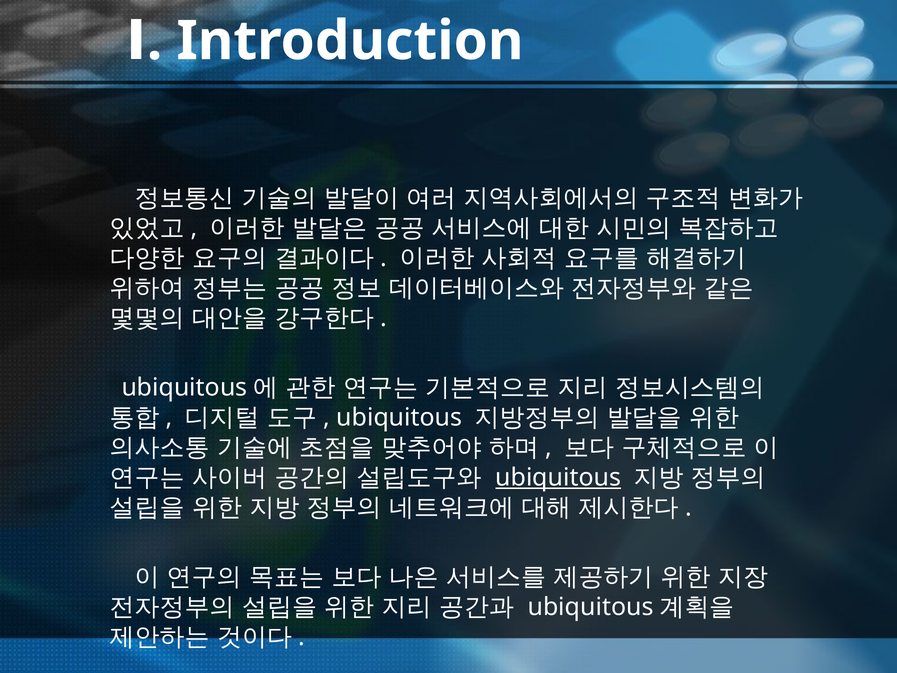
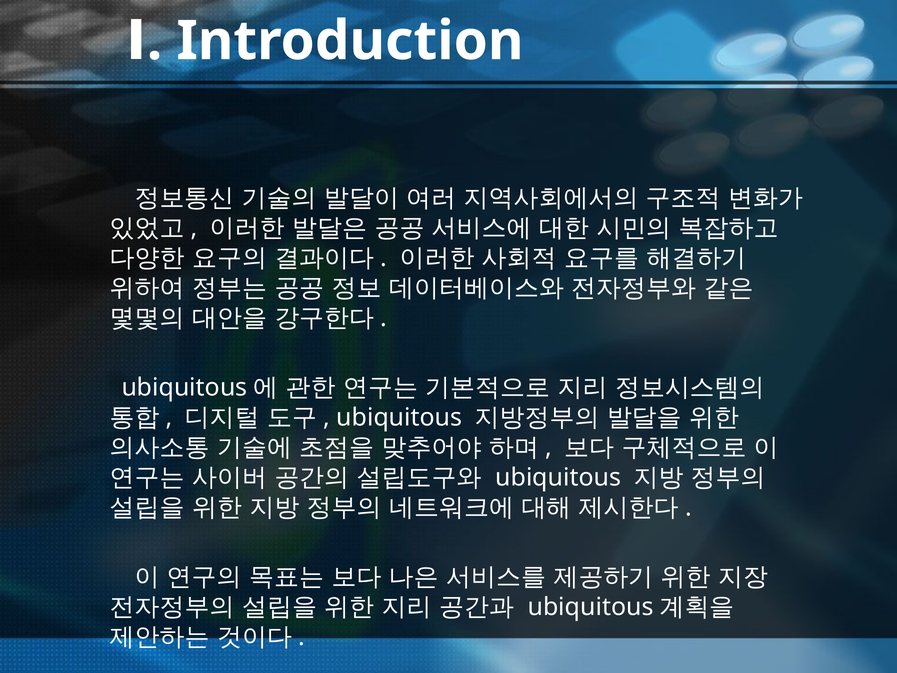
ubiquitous underline: present -> none (558, 477)
